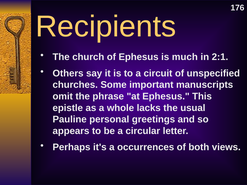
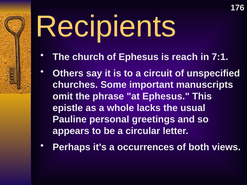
much: much -> reach (185, 57)
2:1: 2:1 -> 7:1 (220, 57)
